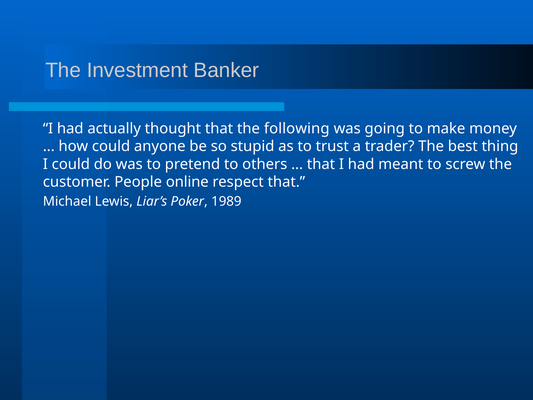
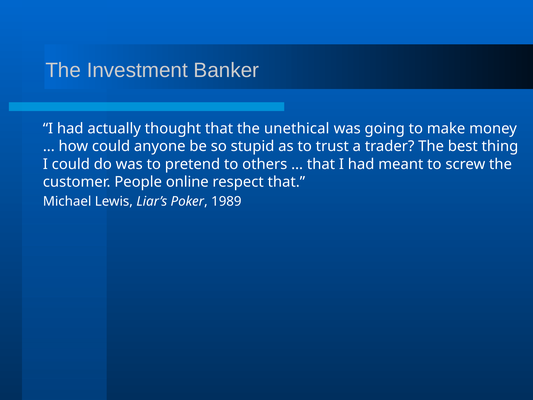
following: following -> unethical (297, 129)
